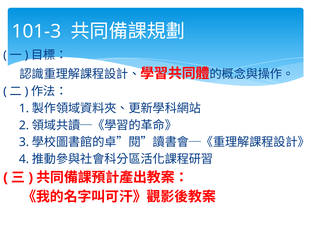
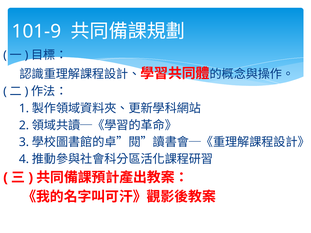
101-3: 101-3 -> 101-9 (36, 31)
